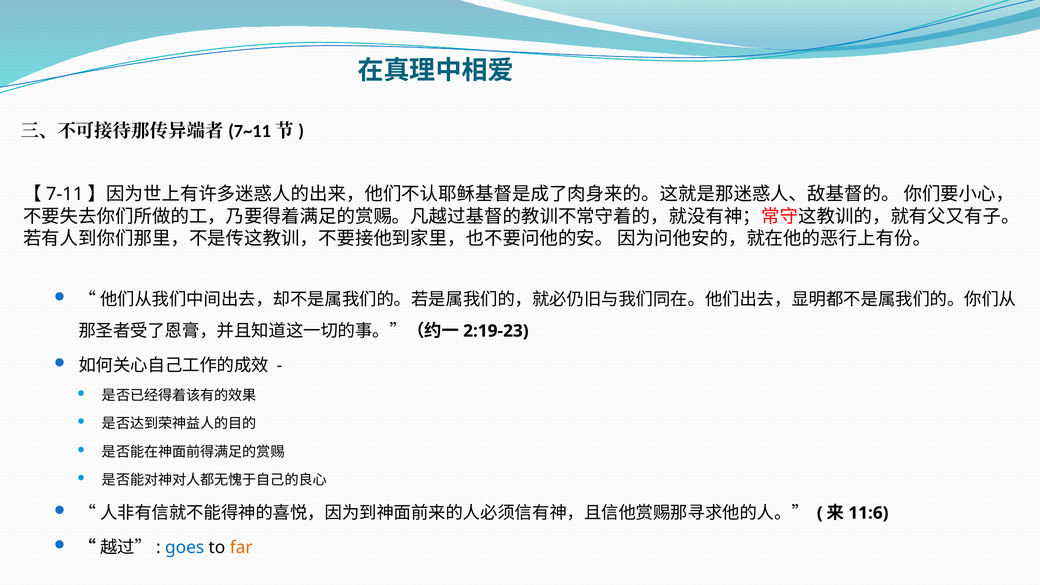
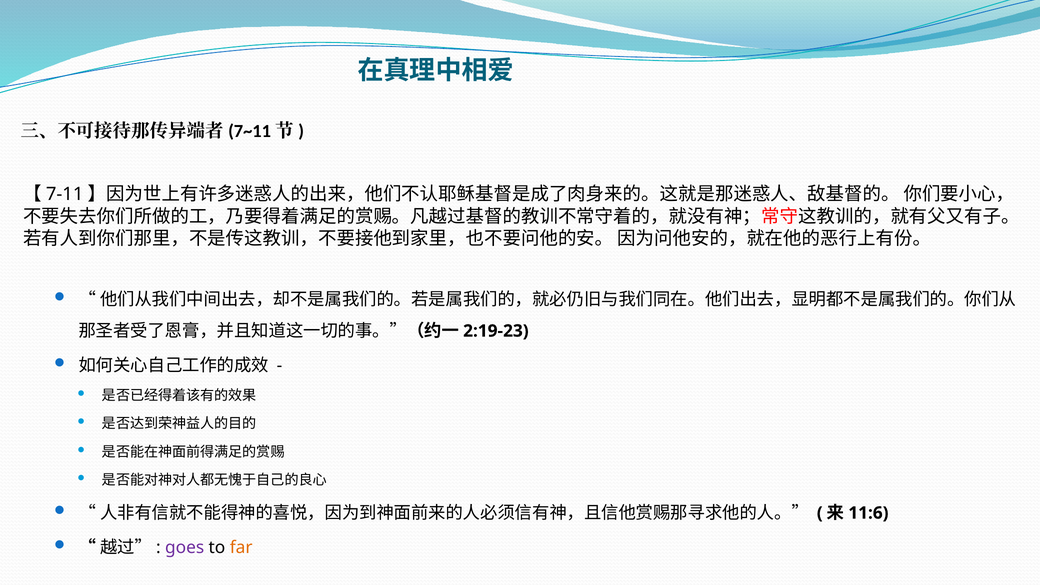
goes colour: blue -> purple (185, 548)
